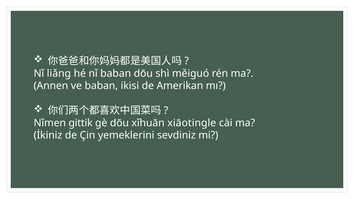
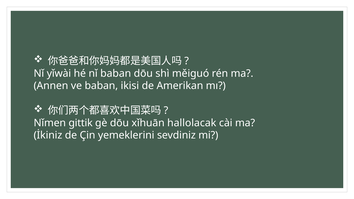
liǎng: liǎng -> yǐwài (59, 73)
xiāotingle: xiāotingle -> hallolacak (192, 123)
